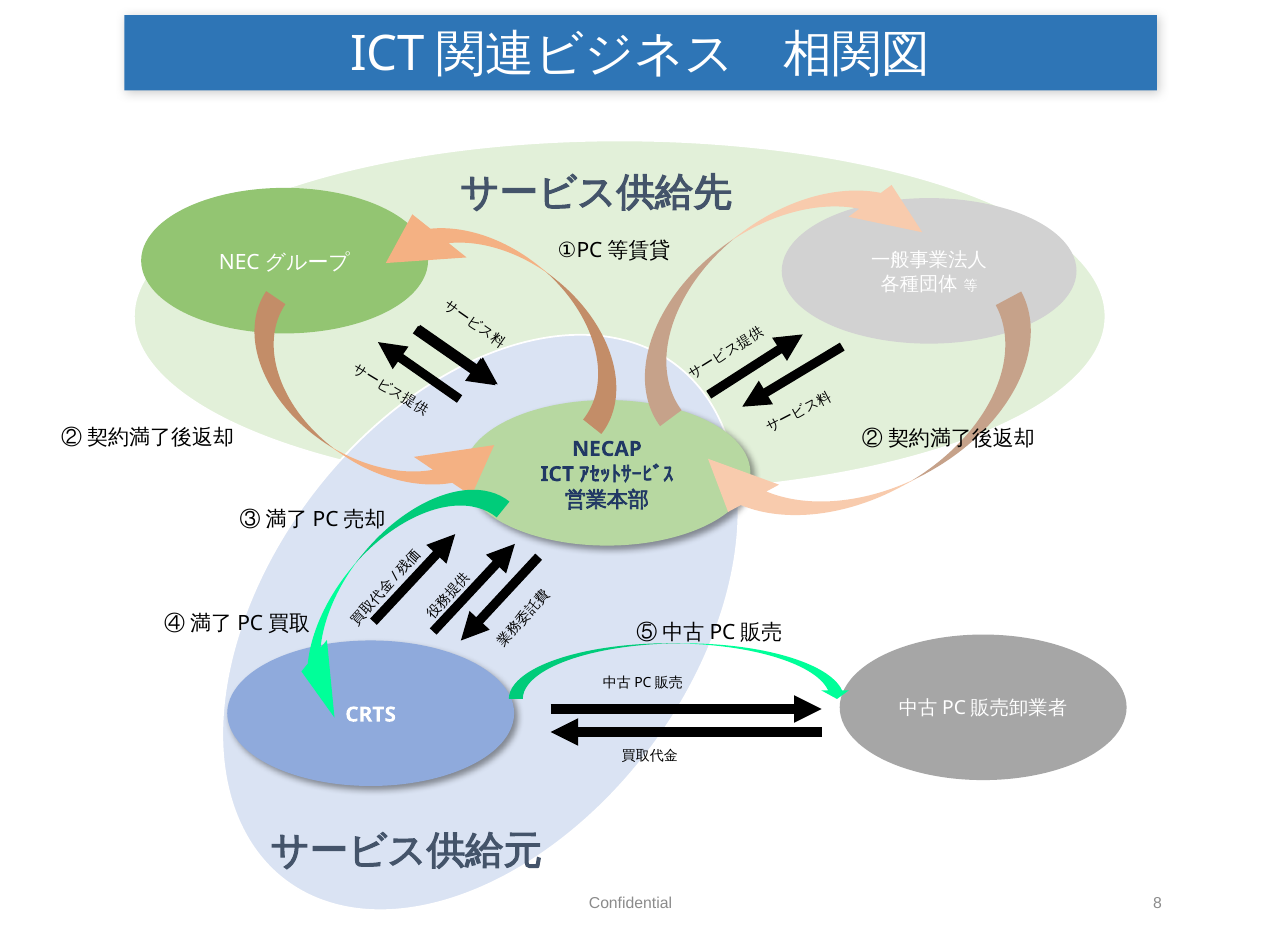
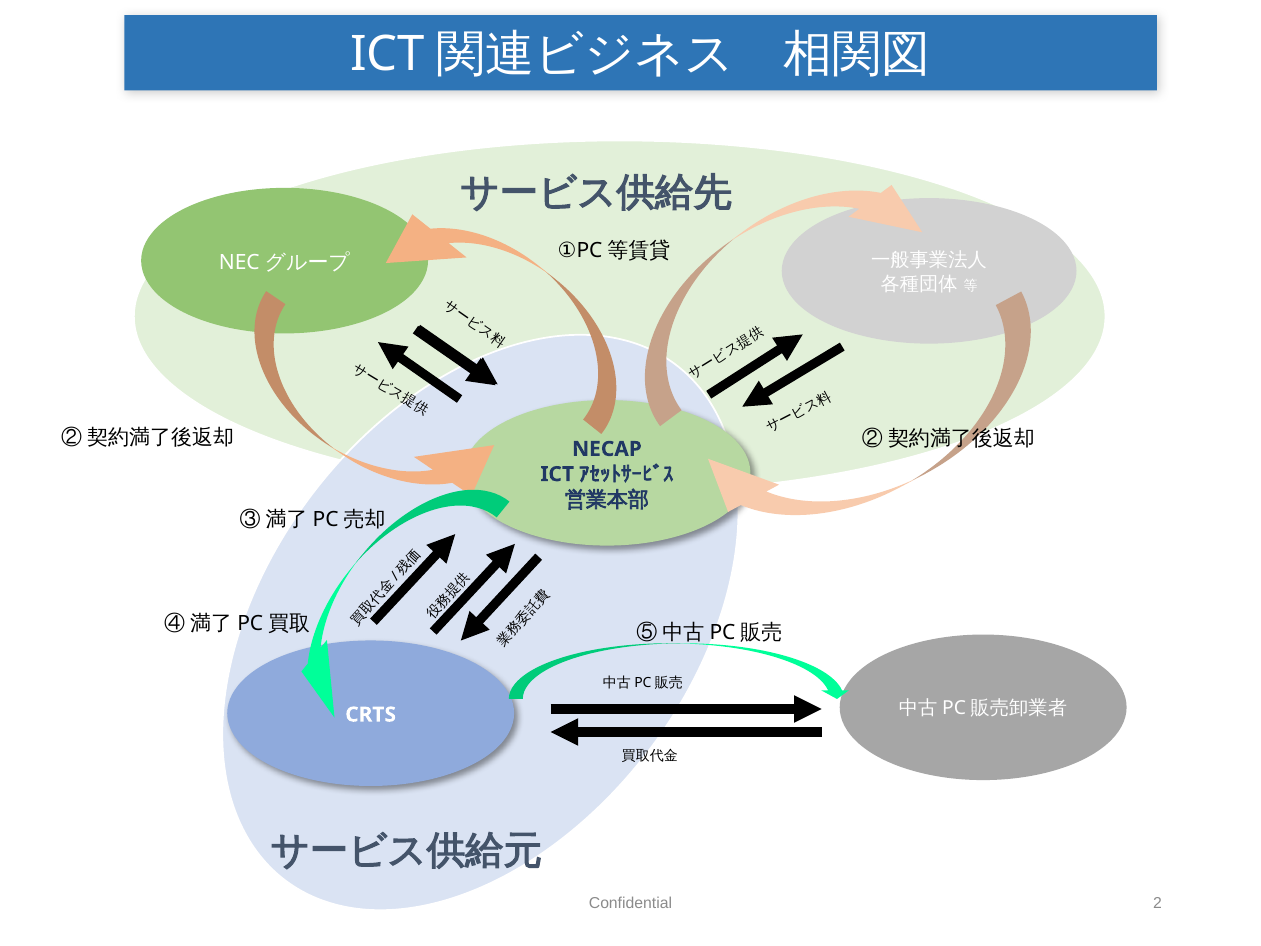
8: 8 -> 2 (1157, 903)
